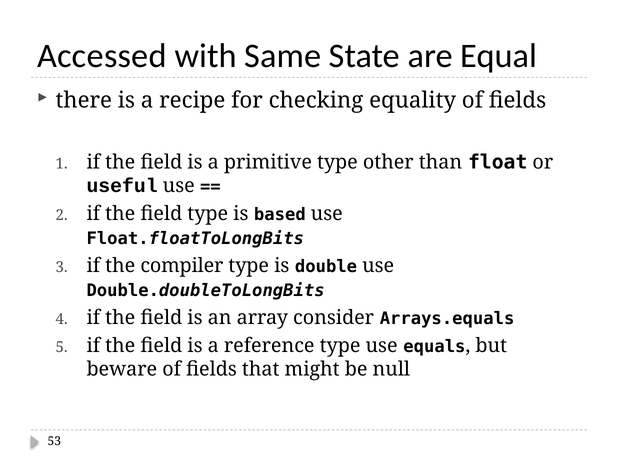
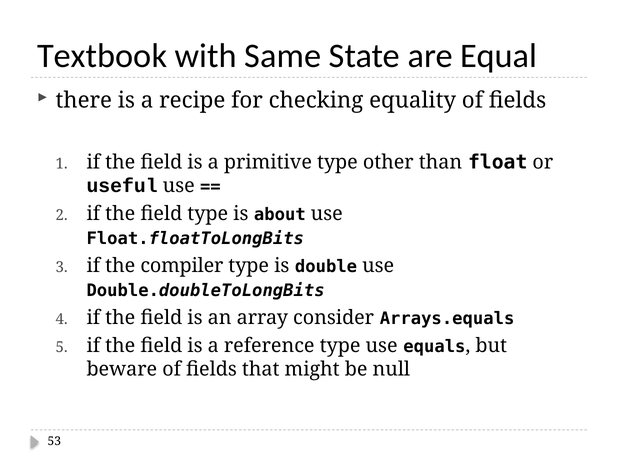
Accessed: Accessed -> Textbook (102, 56)
based: based -> about (280, 214)
